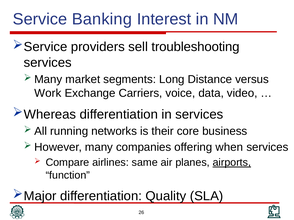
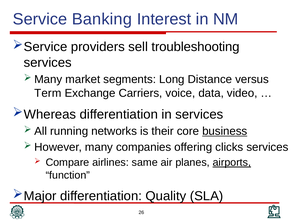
Work: Work -> Term (48, 93)
business underline: none -> present (225, 132)
when: when -> clicks (229, 148)
